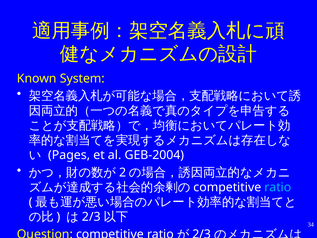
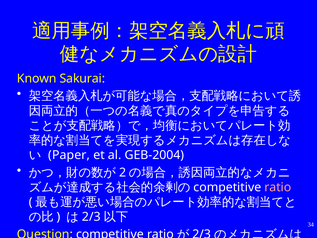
System: System -> Sakurai (82, 79)
Pages: Pages -> Paper (69, 155)
ratio colour: light blue -> pink (278, 187)
